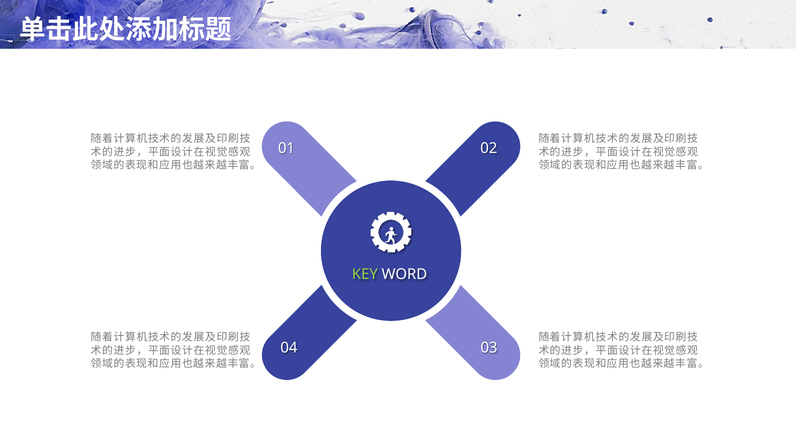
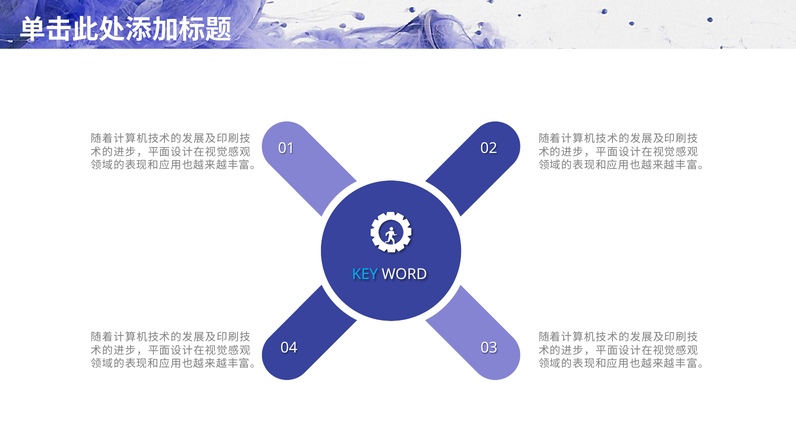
KEY colour: light green -> light blue (365, 274)
